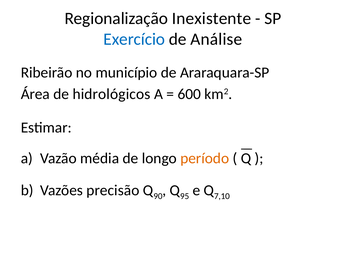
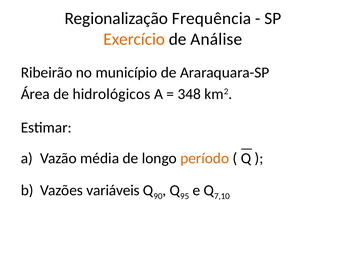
Inexistente: Inexistente -> Frequência (212, 19)
Exercício colour: blue -> orange (134, 39)
600: 600 -> 348 (189, 94)
precisão: precisão -> variáveis (113, 191)
